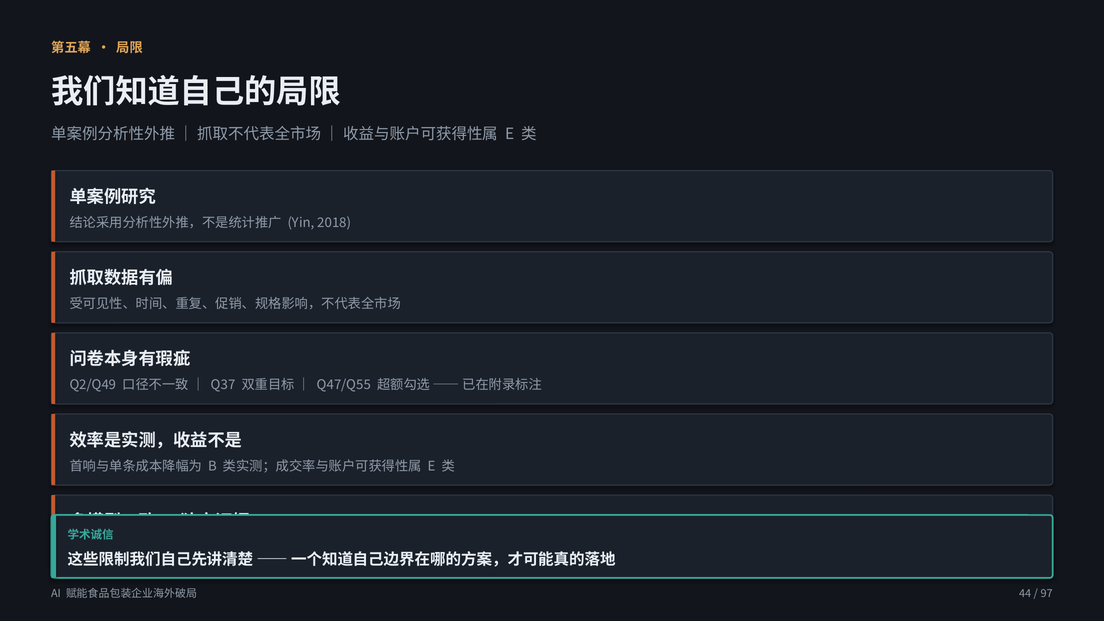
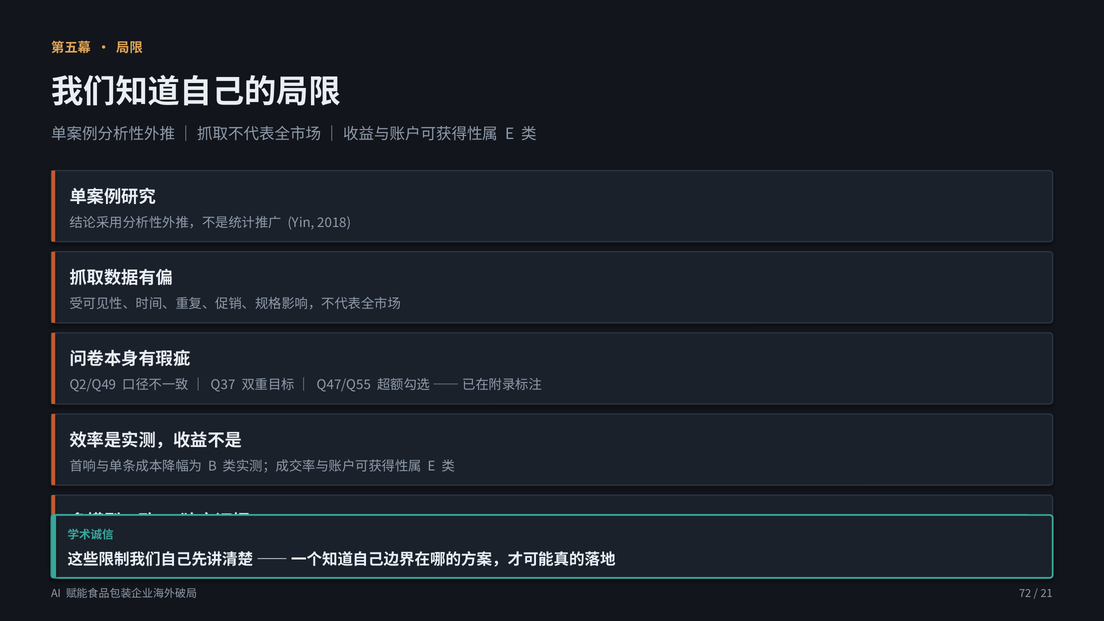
44: 44 -> 72 (1025, 594)
97: 97 -> 21 (1047, 594)
